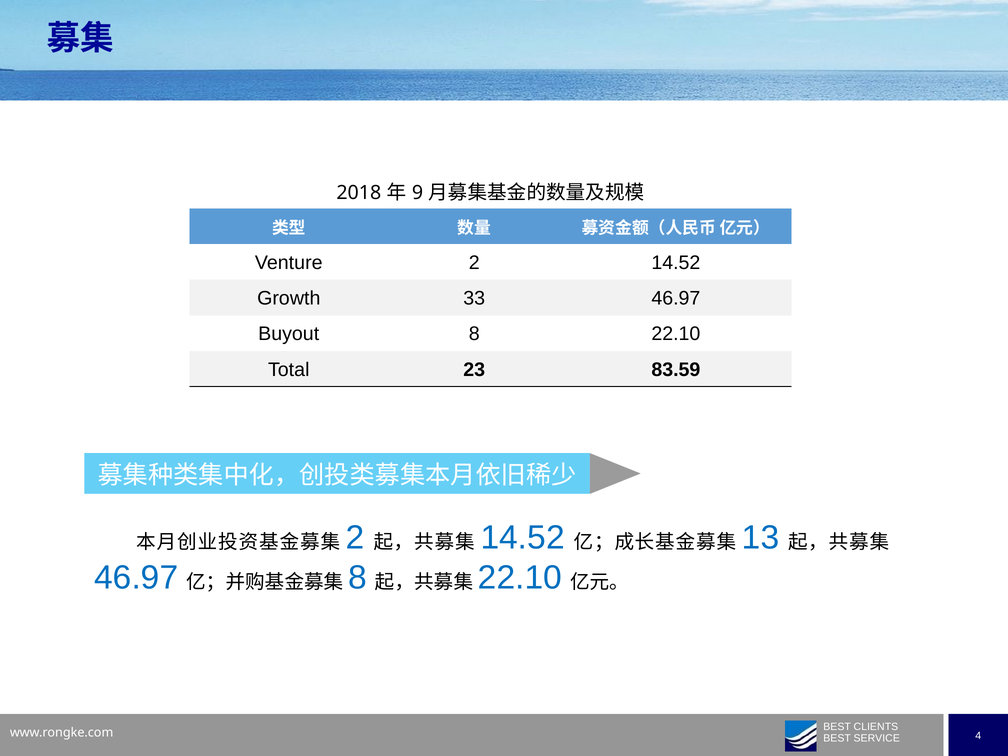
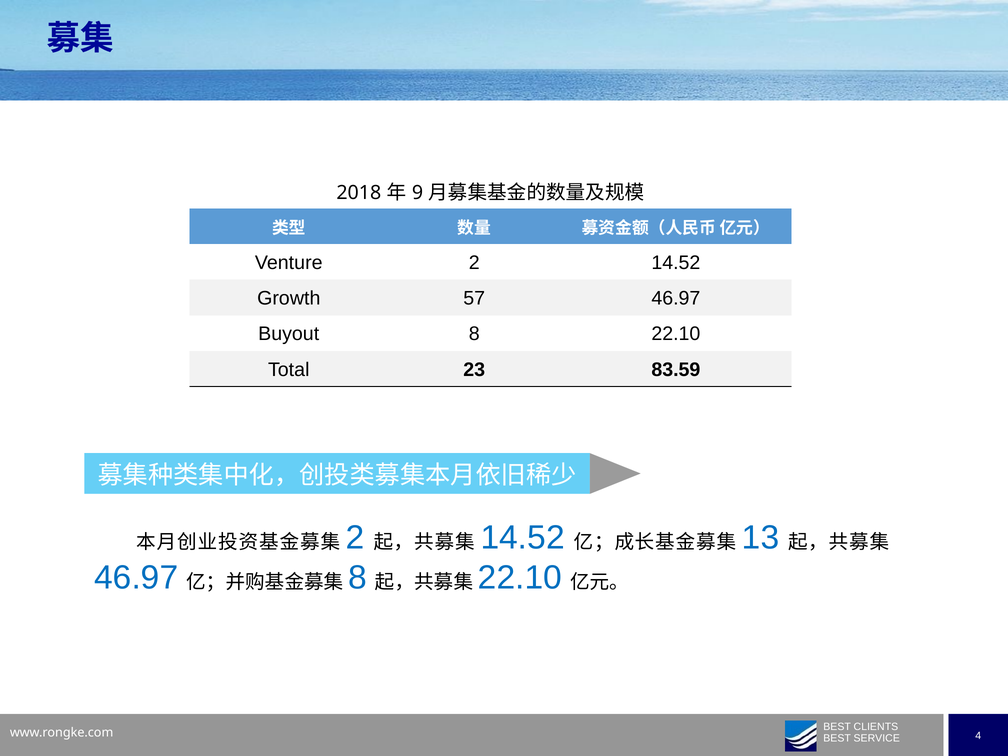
33: 33 -> 57 (474, 298)
